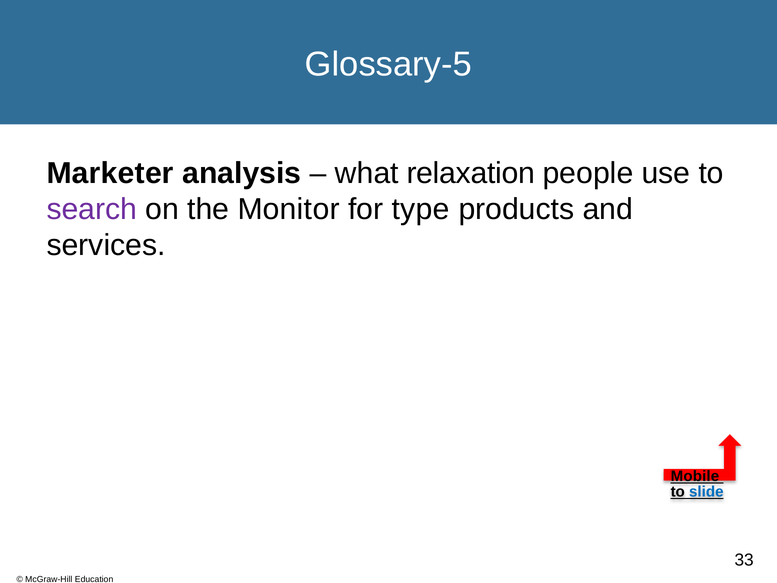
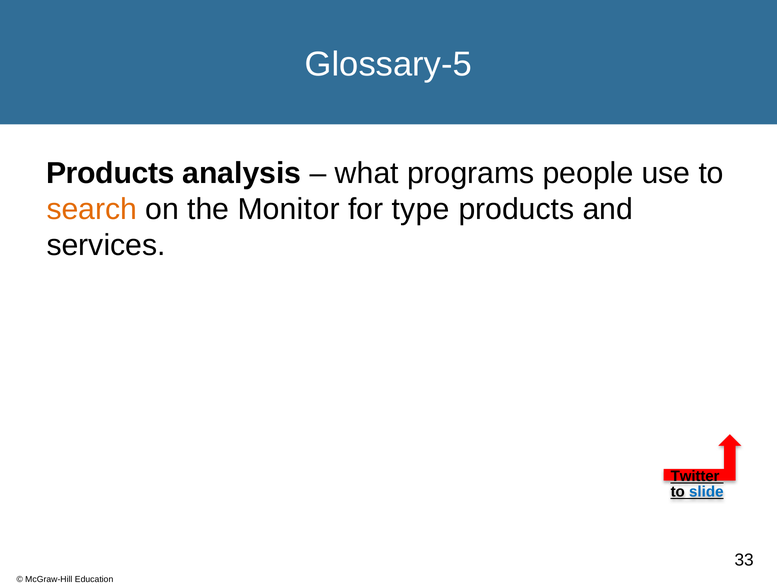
Marketer: Marketer -> Products (110, 173)
relaxation: relaxation -> programs (471, 173)
search colour: purple -> orange (92, 209)
Mobile: Mobile -> Twitter (695, 476)
